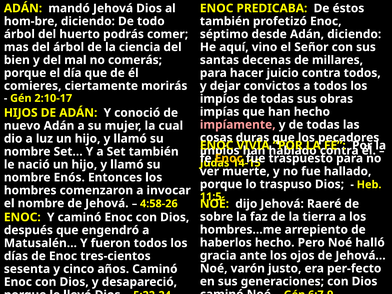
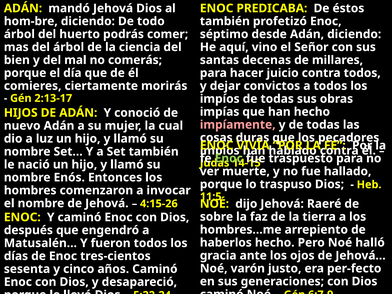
2:10-17: 2:10-17 -> 2:13-17 (53, 98)
Enoc colour: yellow -> light green (229, 158)
4:58-26: 4:58-26 -> 4:15-26 (159, 204)
